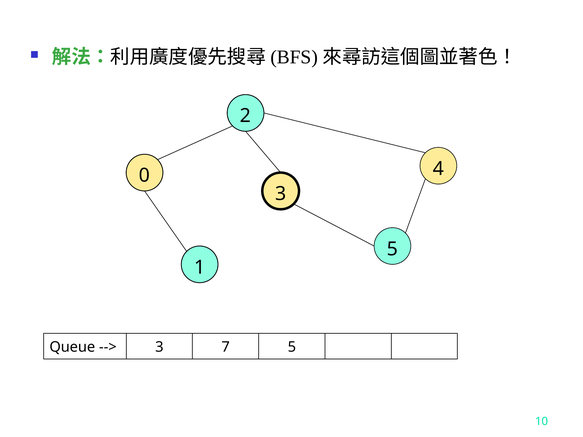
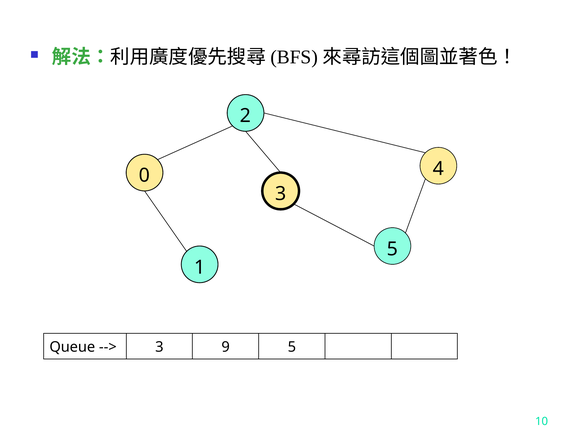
7: 7 -> 9 (226, 347)
